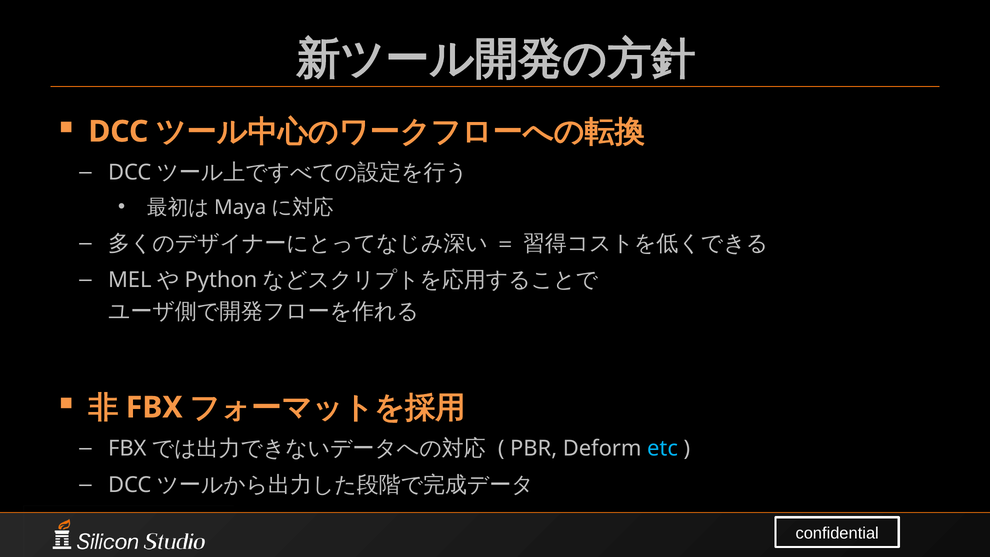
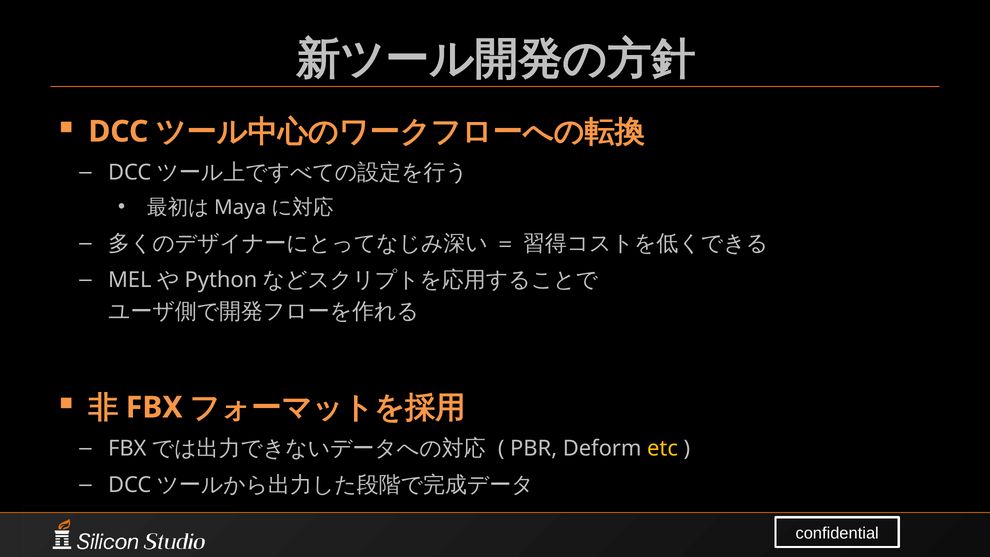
etc colour: light blue -> yellow (663, 448)
